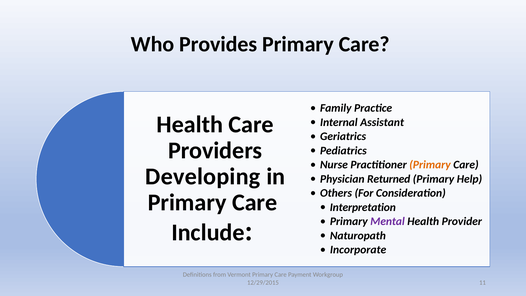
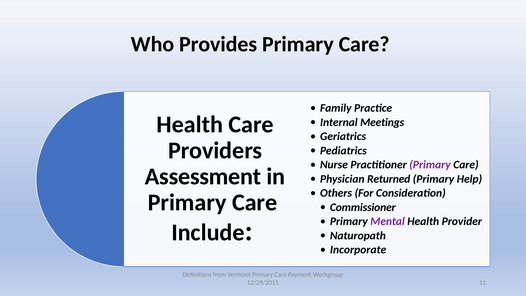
Assistant: Assistant -> Meetings (382, 122)
Primary colour: orange -> purple (430, 165)
Developing: Developing -> Assessment (203, 176)
Interpretation: Interpretation -> Commissioner (363, 207)
